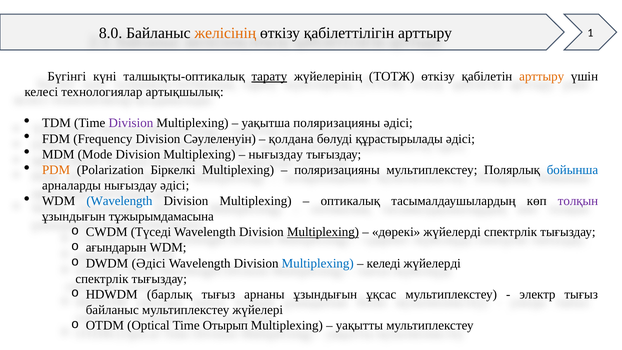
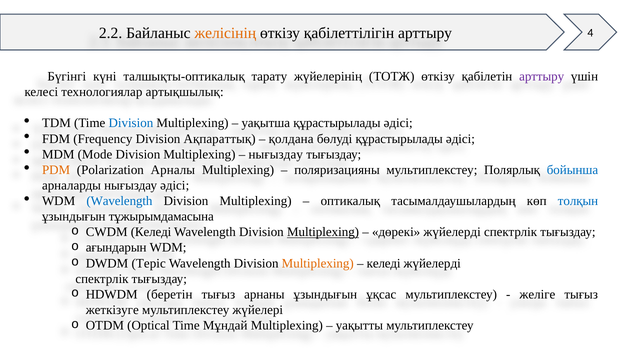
8.0: 8.0 -> 2.2 (111, 33)
1: 1 -> 4 (590, 33)
тарату underline: present -> none (269, 76)
арттыру colour: orange -> purple (542, 76)
Division colour: purple -> blue (131, 123)
уақытша поляризацияны: поляризацияны -> құрастырылады (337, 123)
Сәулеленуін: Сәулеленуін -> Ақпараттық (220, 139)
Біркелкі: Біркелкі -> Арналы (173, 170)
толқын colour: purple -> blue (578, 201)
CWDM Түседі: Түседі -> Келеді (151, 232)
DWDM Әдісі: Әдісі -> Теріс (149, 263)
Multiplexing colour: blue -> orange (318, 263)
барлық: барлық -> беретін (170, 294)
электр: электр -> желіге (537, 294)
байланыс: байланыс -> жеткізуге (112, 310)
Отырып: Отырып -> Мұндай (225, 325)
